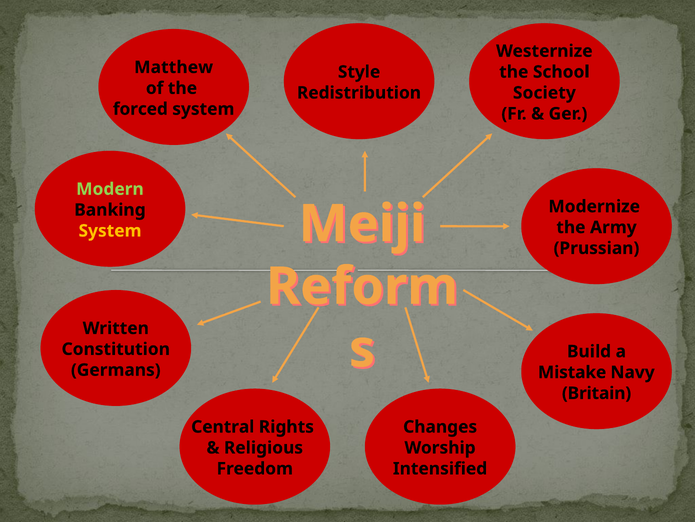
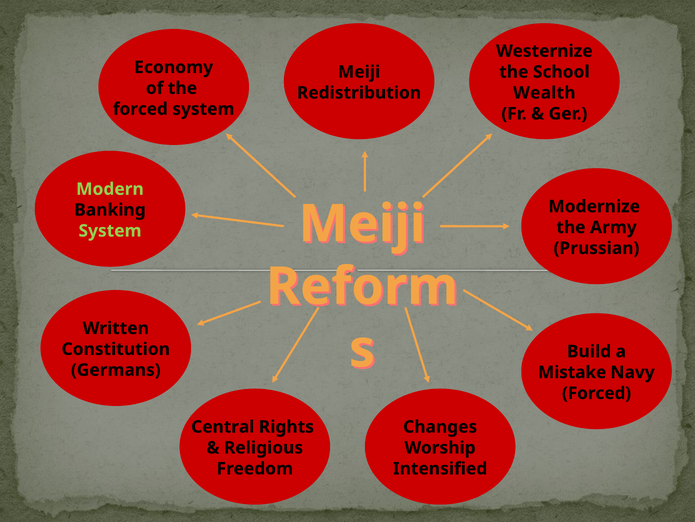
Matthew: Matthew -> Economy (174, 67)
Style: Style -> Meiji (359, 72)
Society: Society -> Wealth (544, 93)
System colour: yellow -> light green (110, 231)
Britain: Britain -> Forced (597, 393)
